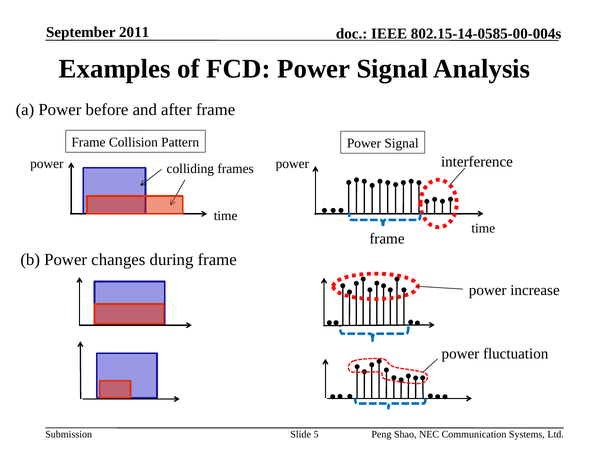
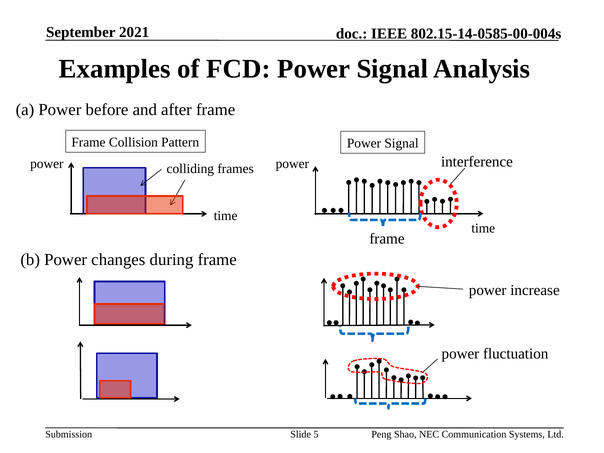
2011: 2011 -> 2021 (134, 32)
